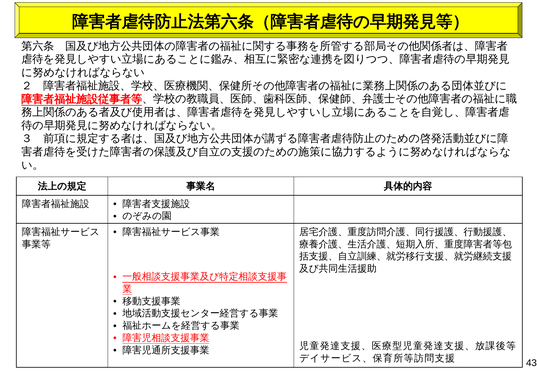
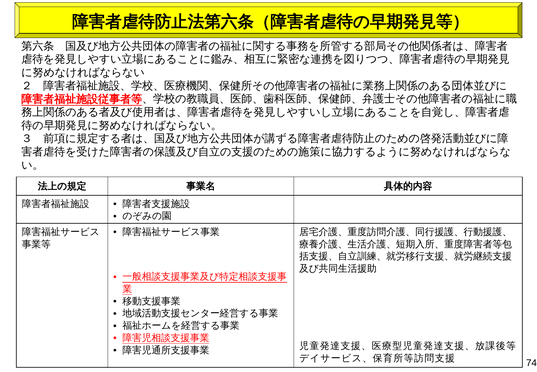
43: 43 -> 74 (531, 363)
